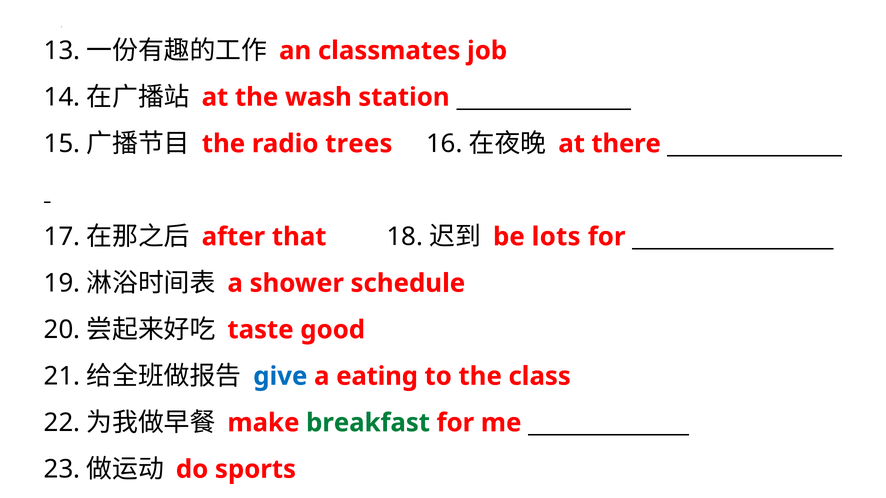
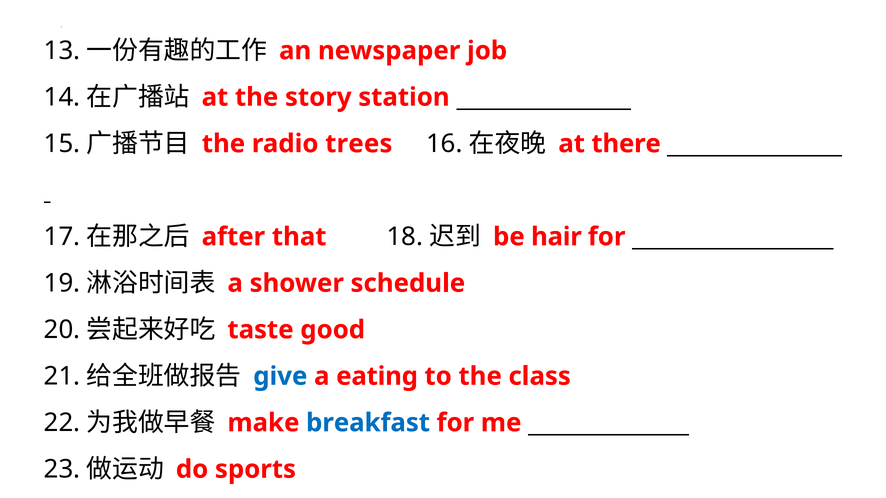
classmates: classmates -> newspaper (389, 51)
wash: wash -> story (318, 97)
lots: lots -> hair (556, 237)
breakfast colour: green -> blue (368, 423)
